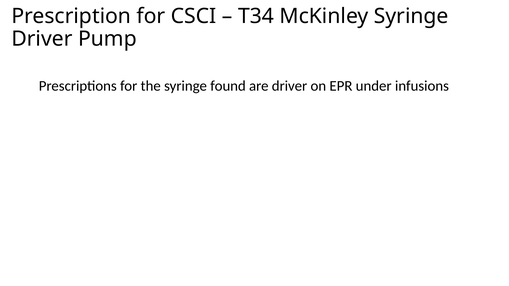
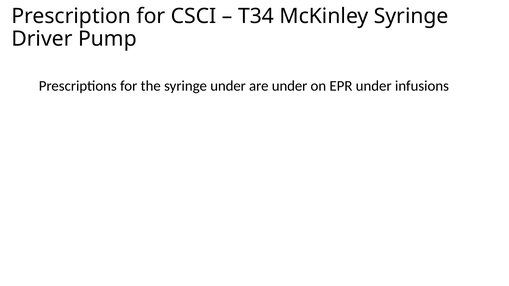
syringe found: found -> under (228, 86)
are driver: driver -> under (290, 86)
